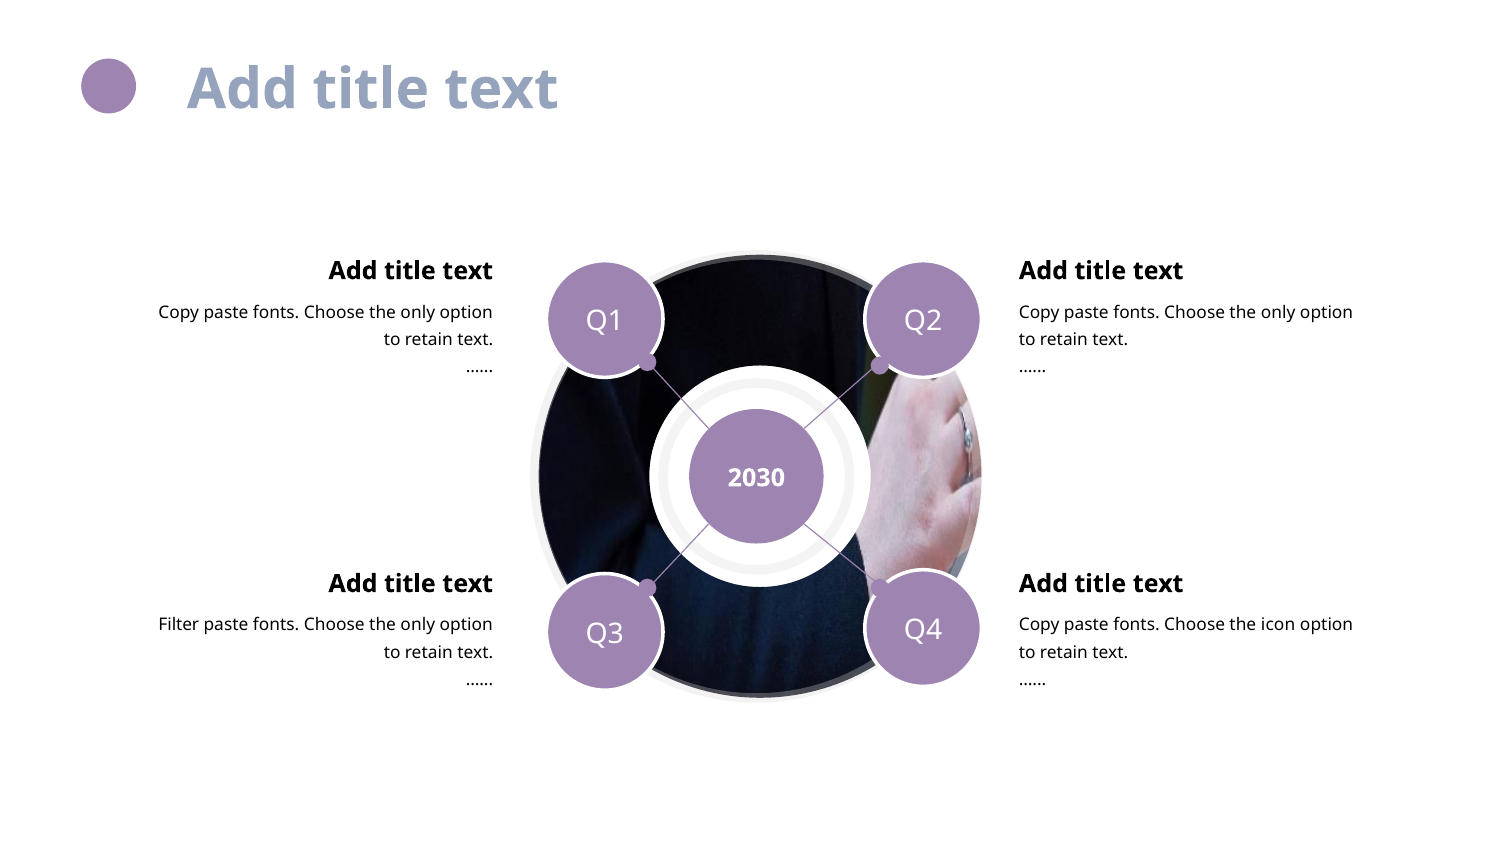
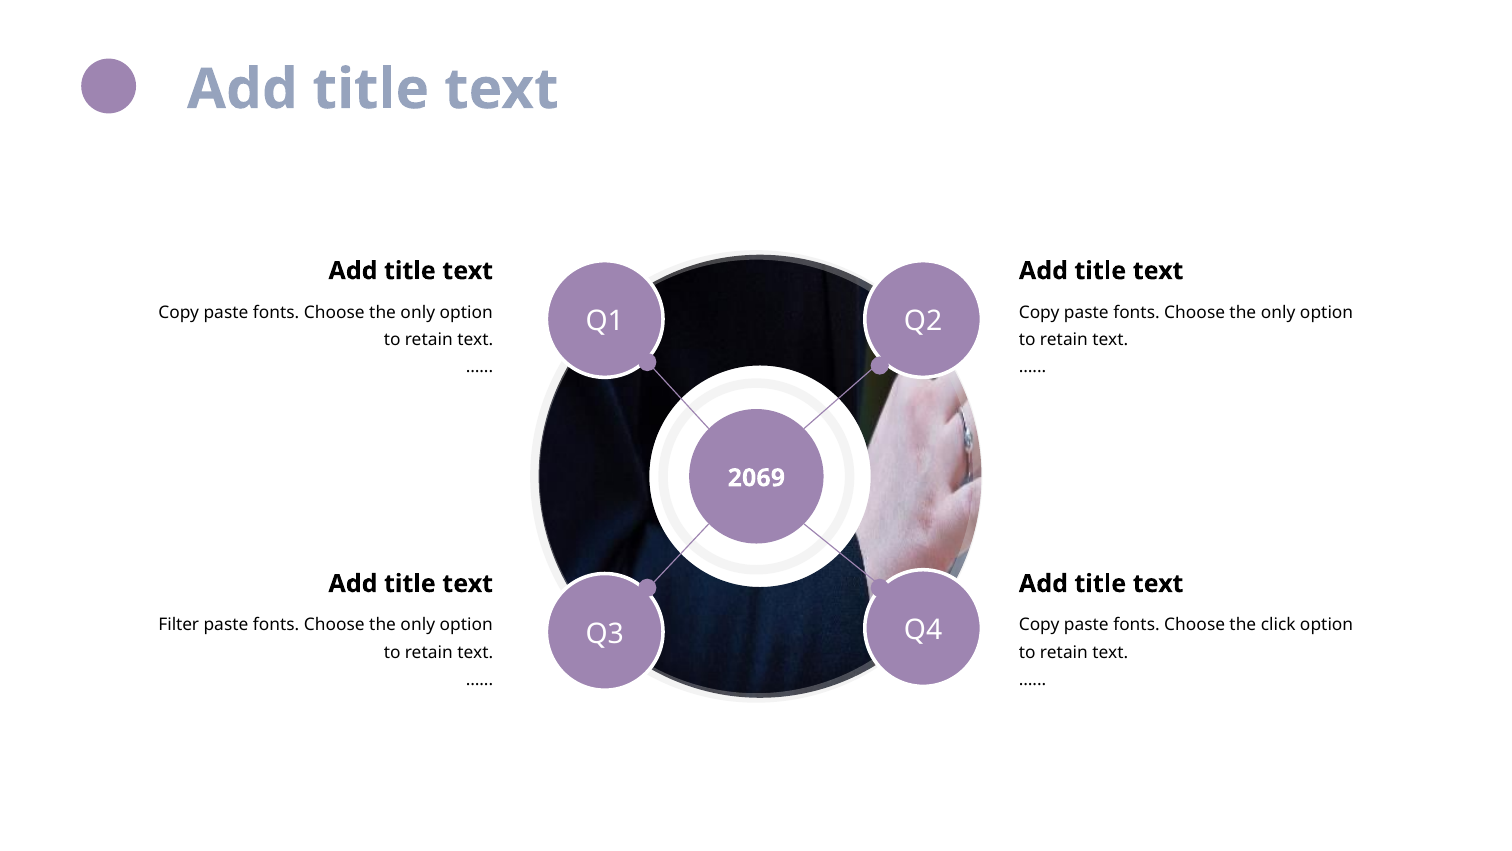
2030: 2030 -> 2069 (756, 478)
icon: icon -> click (1278, 625)
